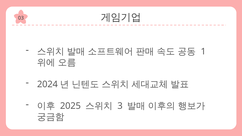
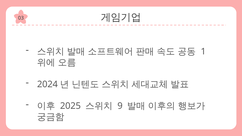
3: 3 -> 9 (120, 106)
